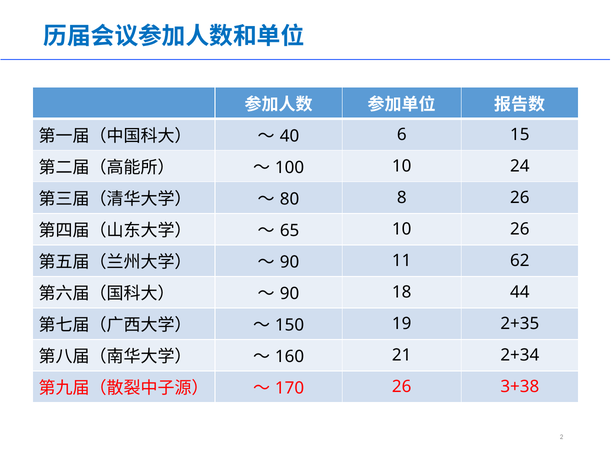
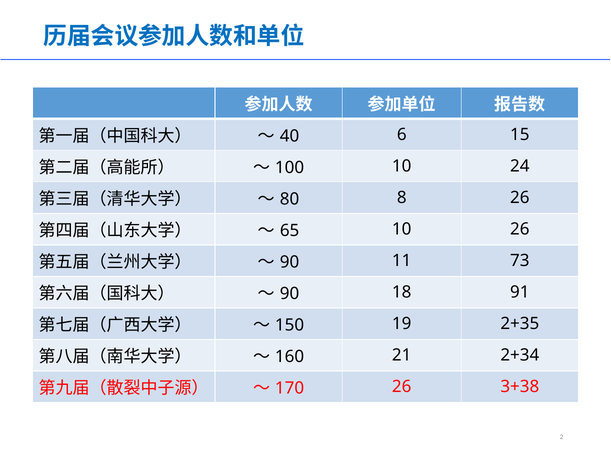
62: 62 -> 73 (520, 261)
44: 44 -> 91 (520, 292)
